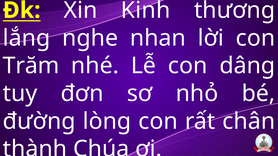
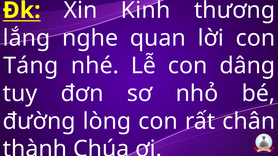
nhan: nhan -> quan (158, 38)
Trăm: Trăm -> Táng (31, 66)
